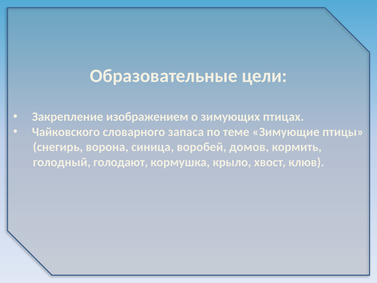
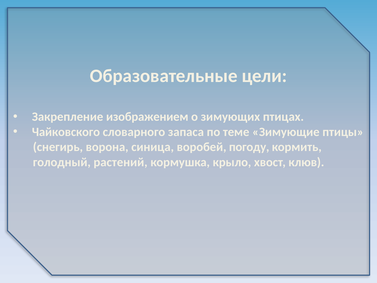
домов: домов -> погоду (249, 147)
голодают: голодают -> растений (121, 162)
